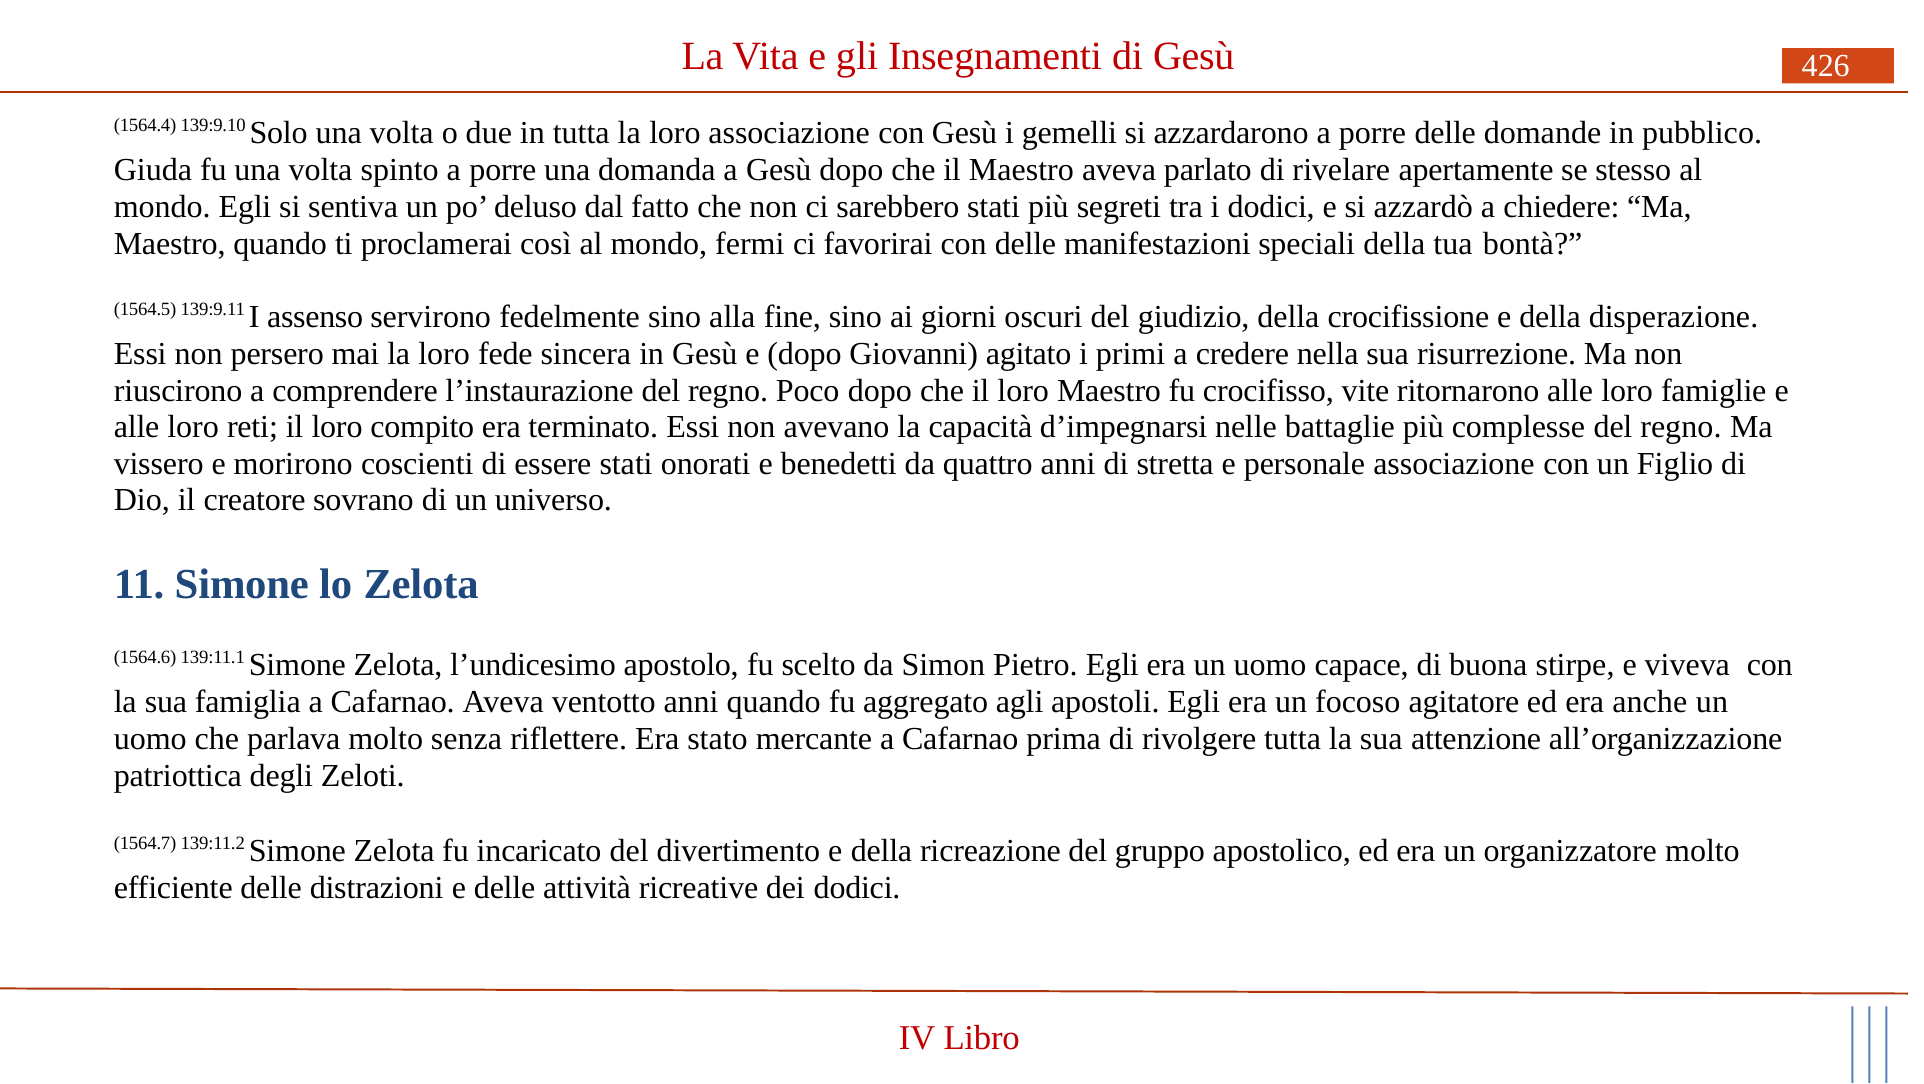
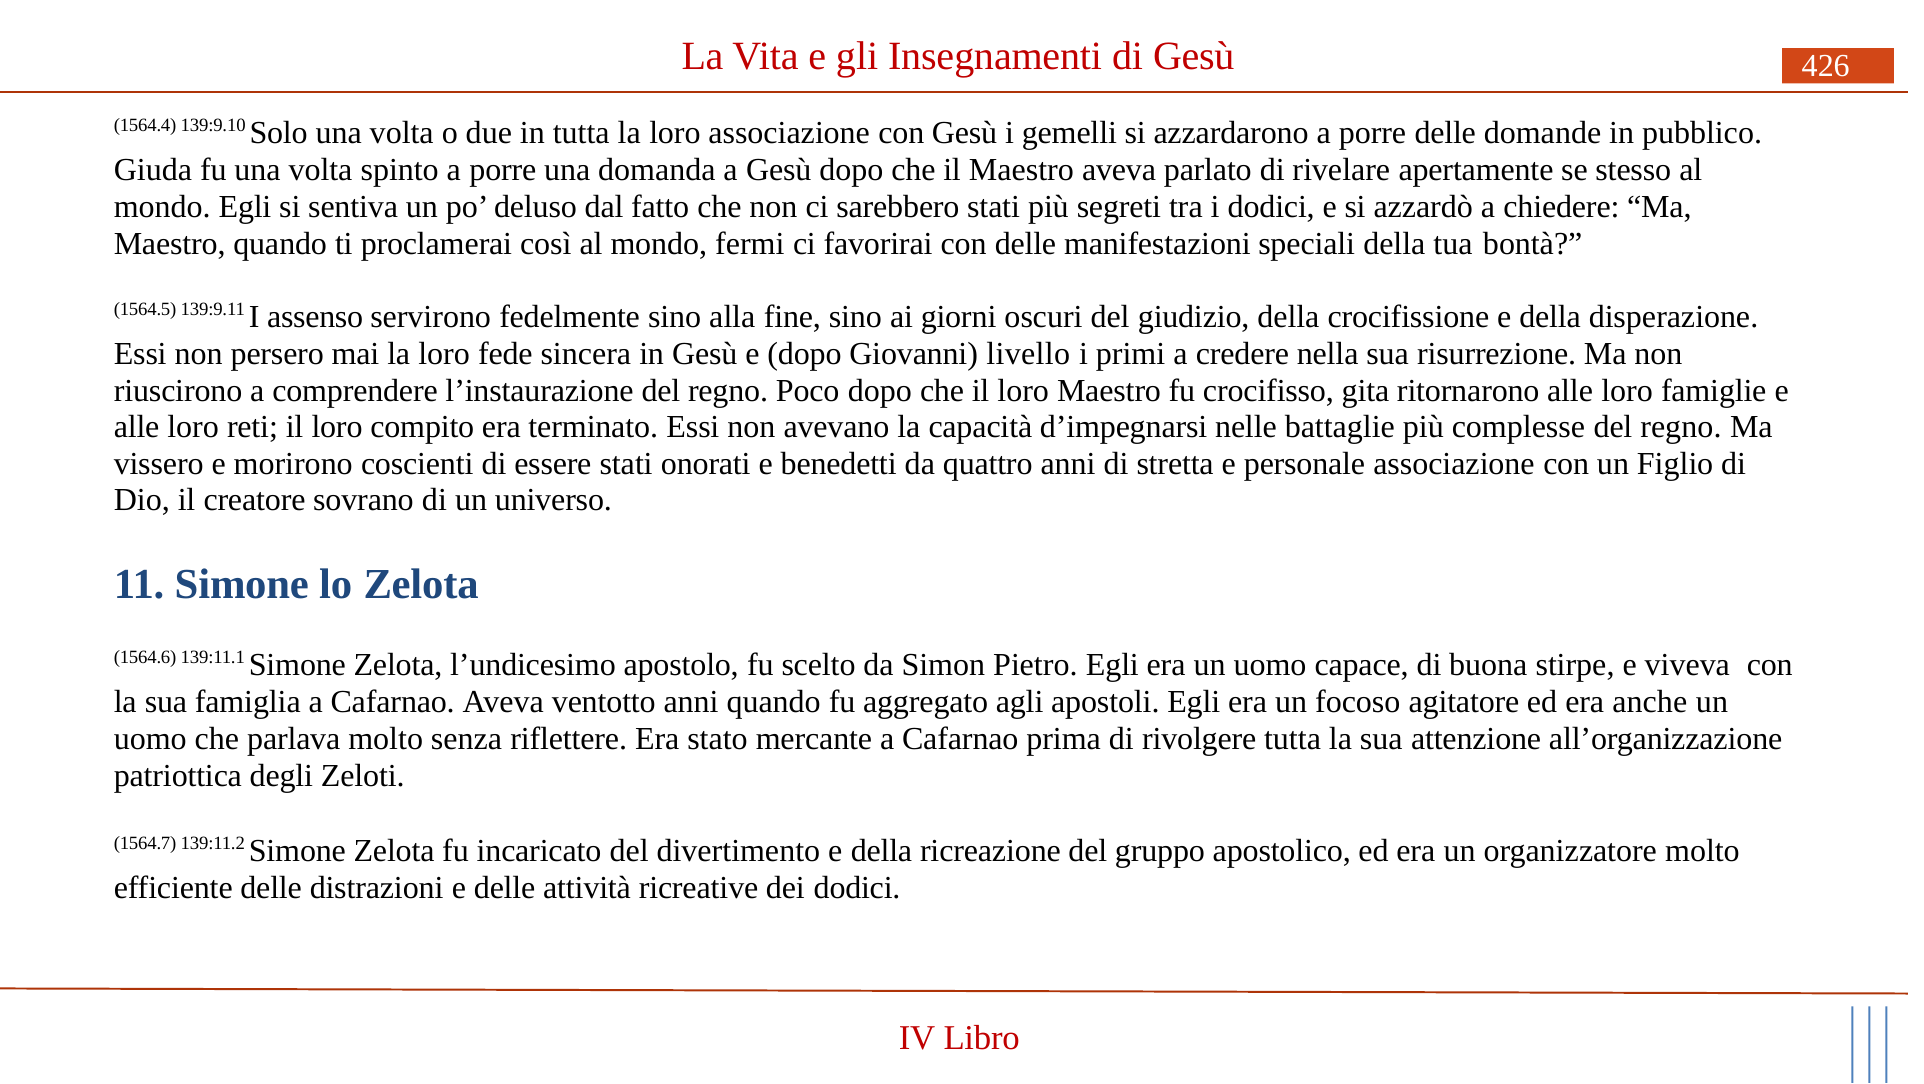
agitato: agitato -> livello (1028, 354)
vite: vite -> gita (1365, 390)
